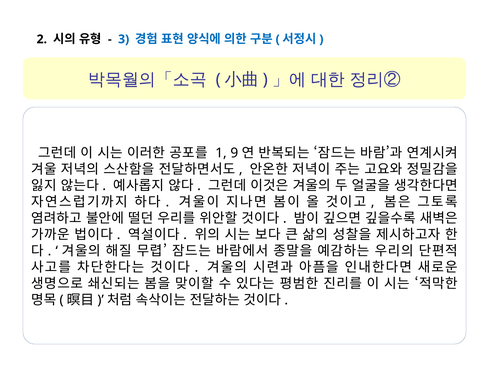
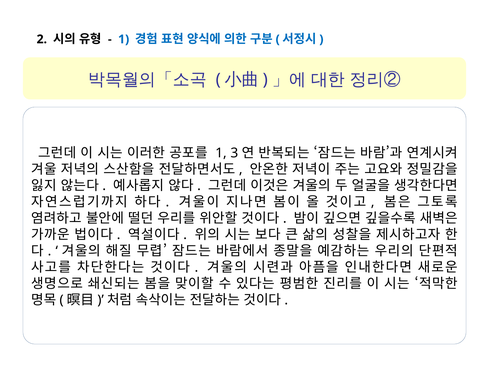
3: 3 -> 1 (124, 39)
9: 9 -> 3 (234, 153)
